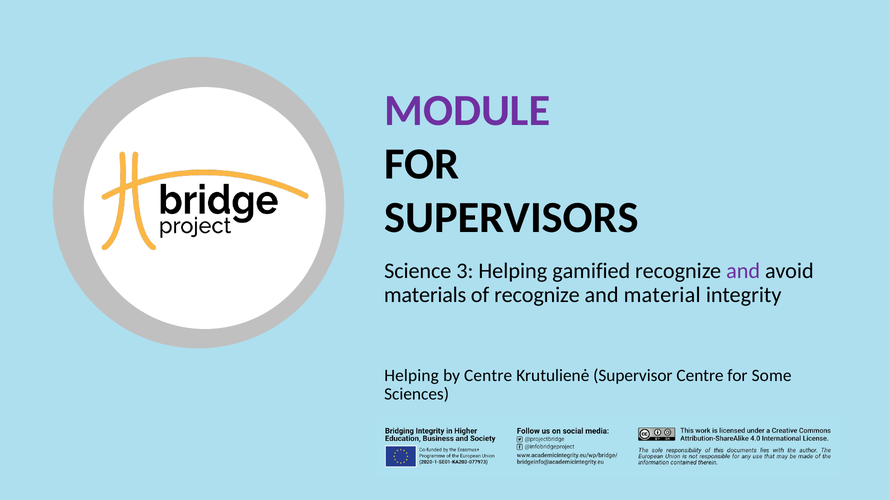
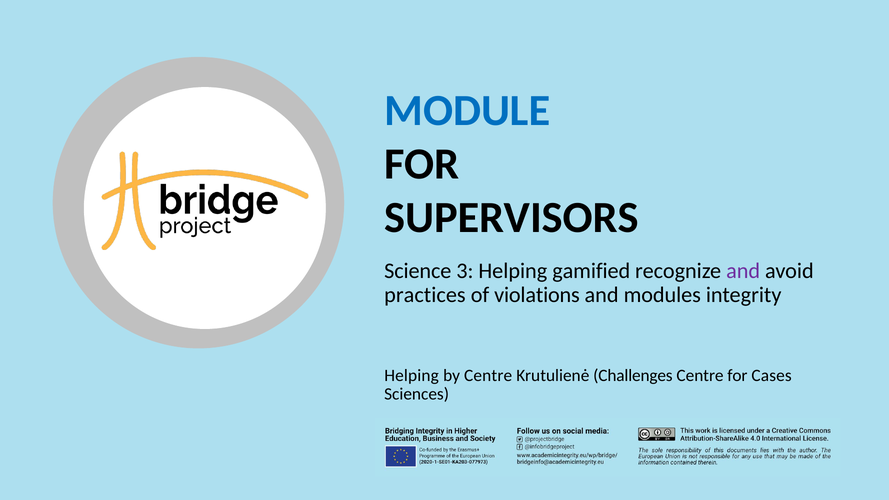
MODULE colour: purple -> blue (467, 111)
materials: materials -> practices (425, 295)
of recognize: recognize -> violations (537, 295)
material: material -> modules (662, 295)
Supervisor: Supervisor -> Challenges (633, 375)
Some: Some -> Cases (772, 375)
